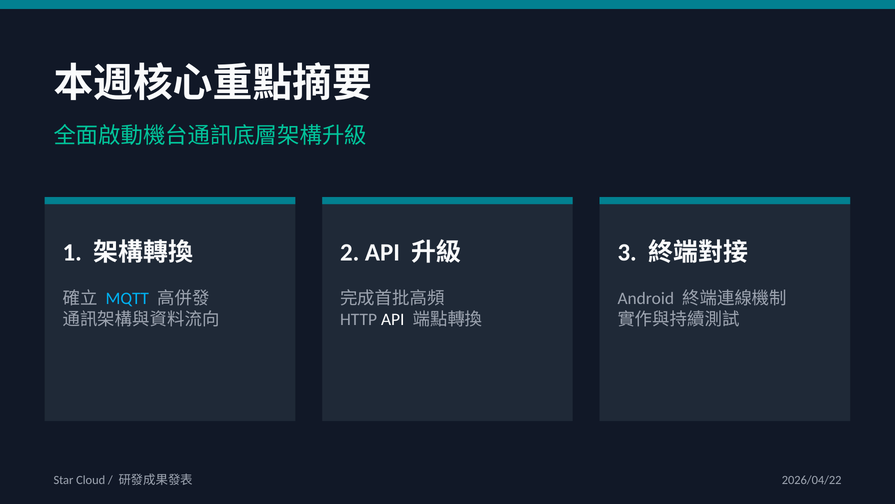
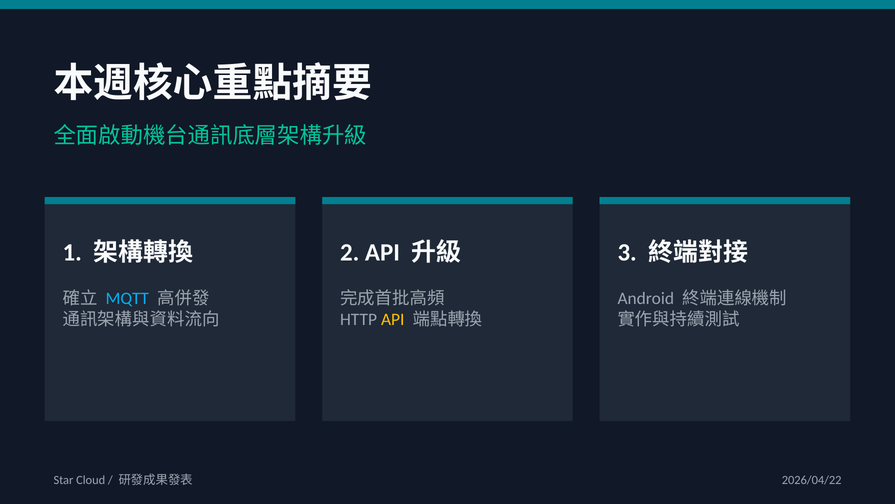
API colour: white -> yellow (393, 319)
